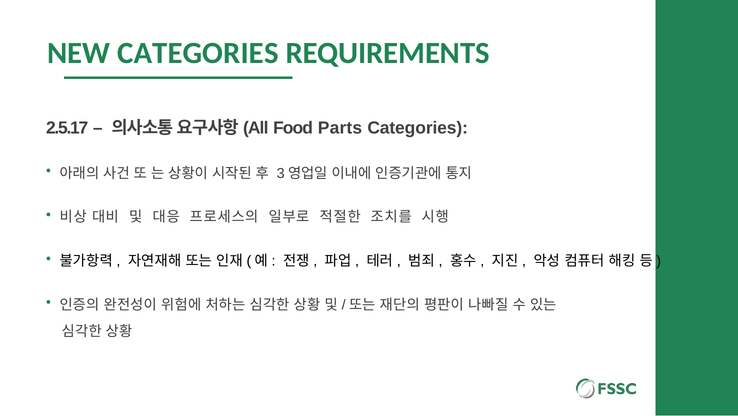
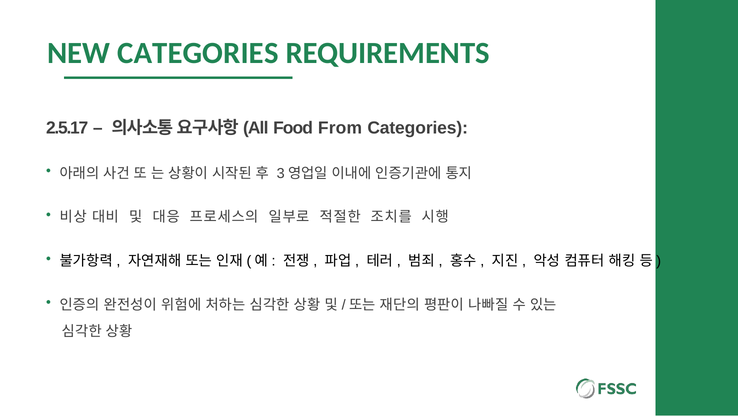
Parts: Parts -> From (340, 128)
